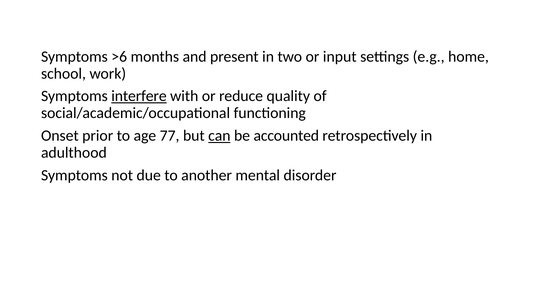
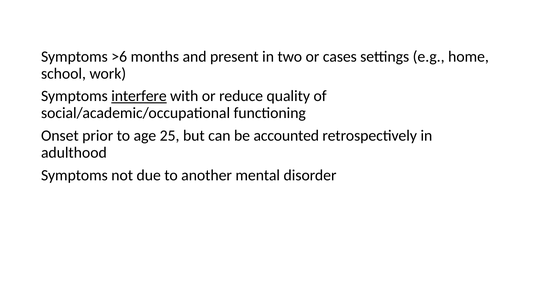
input: input -> cases (340, 56)
77: 77 -> 25 (170, 135)
can underline: present -> none (219, 135)
